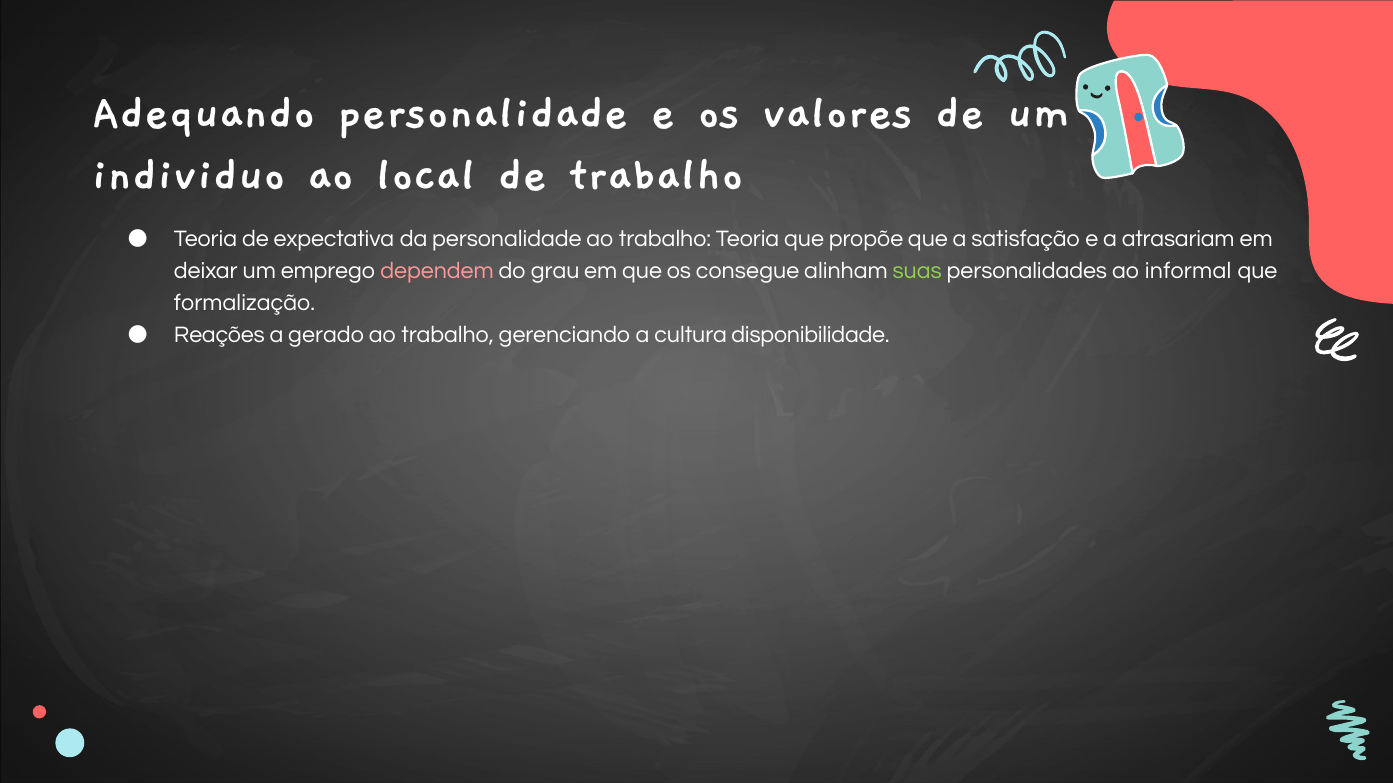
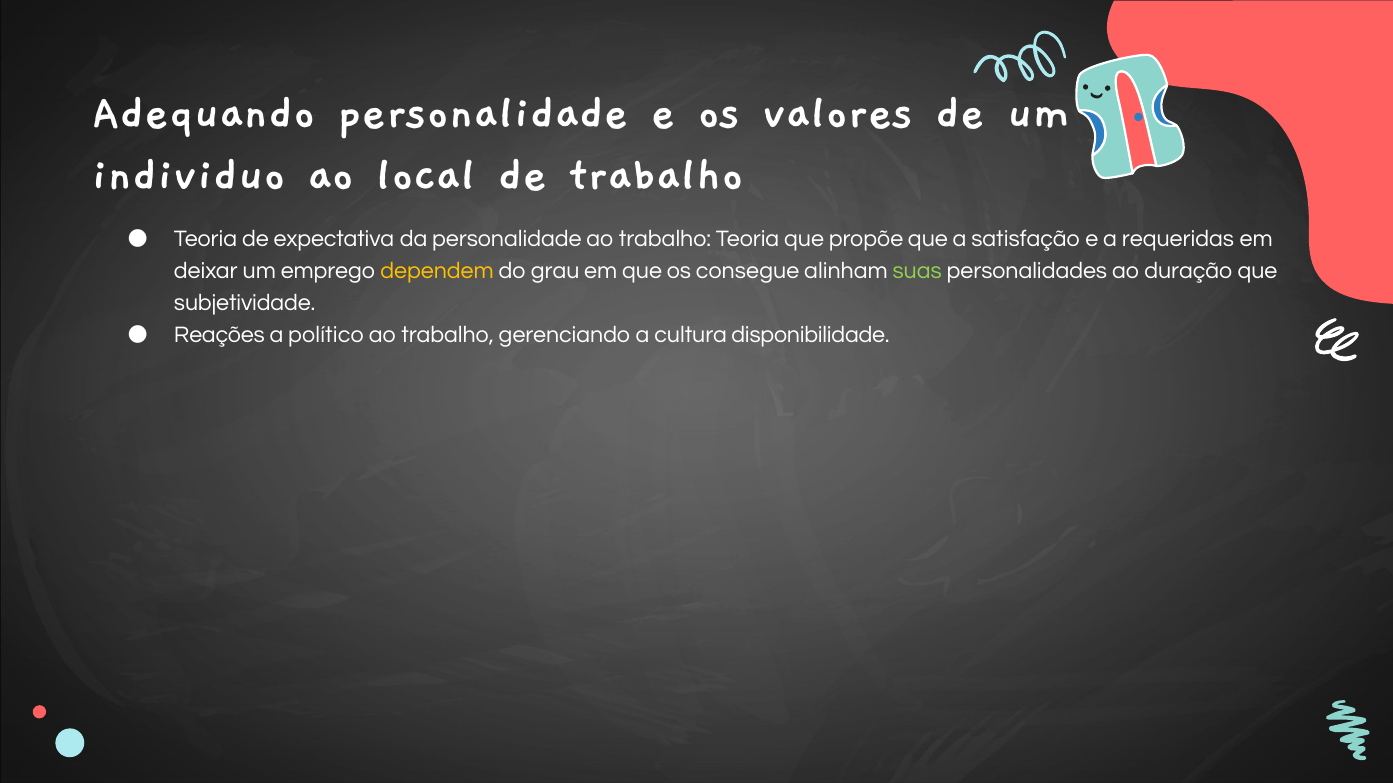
atrasariam: atrasariam -> requeridas (1178, 239)
dependem colour: pink -> yellow (437, 271)
informal: informal -> duração (1188, 271)
formalização: formalização -> subjetividade (245, 303)
gerado: gerado -> político (326, 335)
